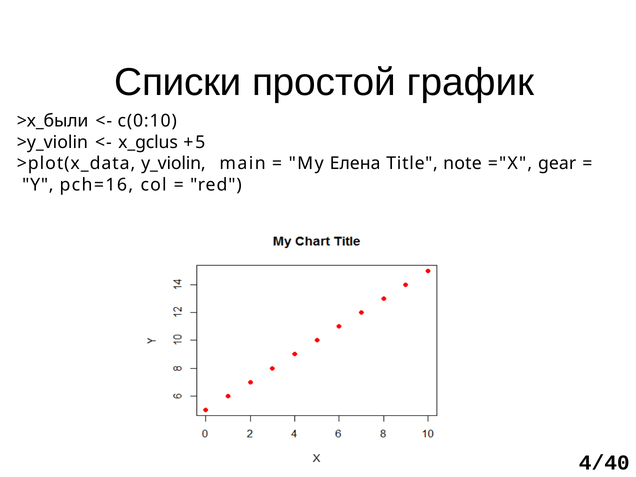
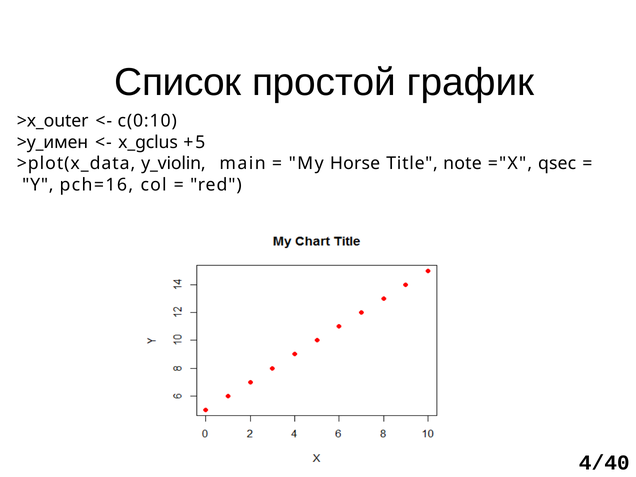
Списки: Списки -> Список (178, 82)
>x_были: >x_были -> >x_outer (53, 121)
>y_violin: >y_violin -> >y_имен (52, 142)
Елена: Елена -> Horse (355, 164)
gear: gear -> qsec (557, 164)
